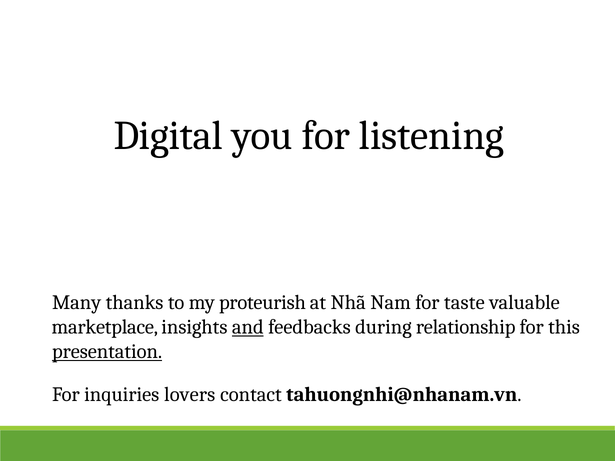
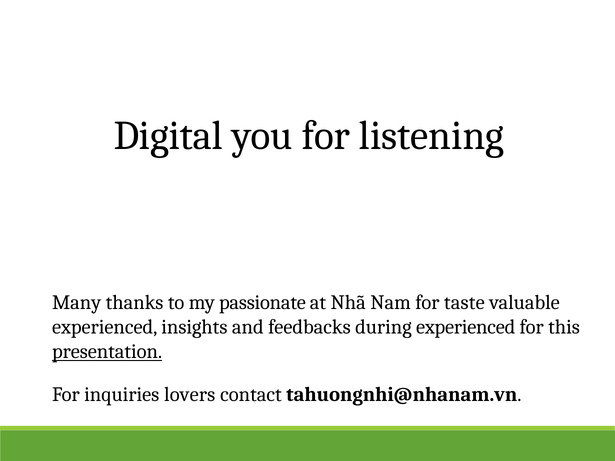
proteurish: proteurish -> passionate (262, 303)
marketplace: marketplace -> experienced (105, 327)
and underline: present -> none (248, 327)
during relationship: relationship -> experienced (466, 327)
